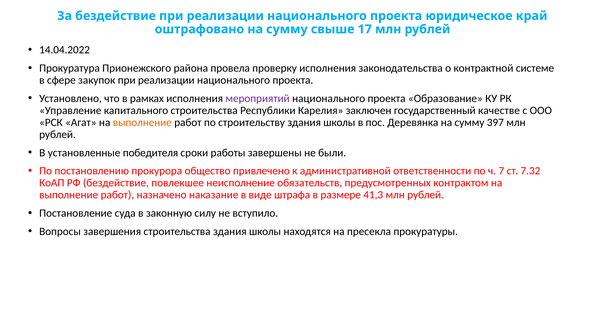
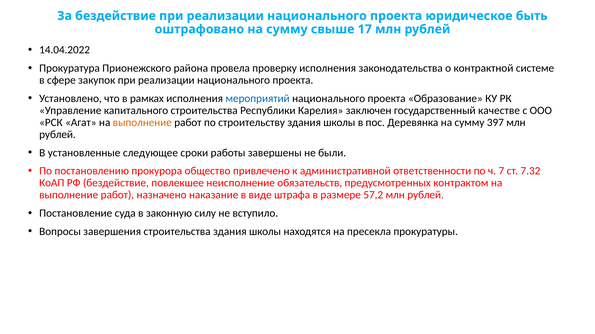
край: край -> быть (532, 16)
мероприятий colour: purple -> blue (258, 99)
победителя: победителя -> следующее (150, 153)
41,3: 41,3 -> 57,2 (373, 195)
